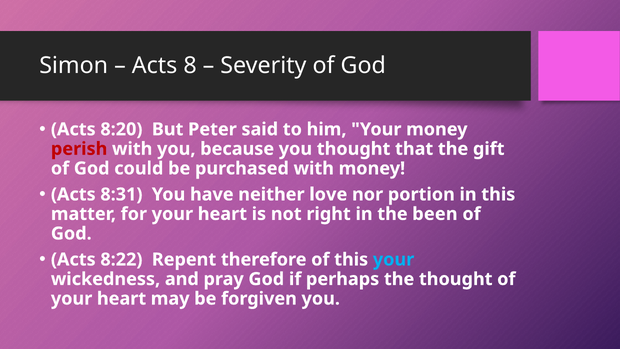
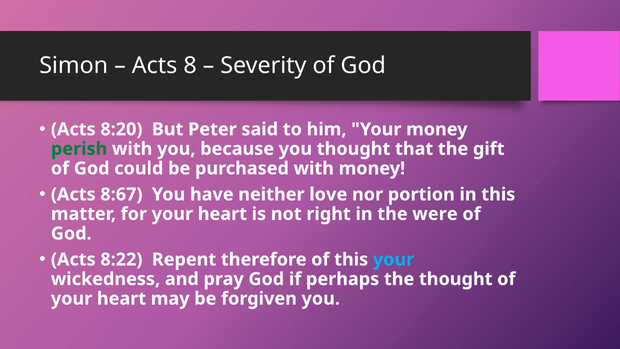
perish colour: red -> green (79, 149)
8:31: 8:31 -> 8:67 (121, 194)
been: been -> were (435, 214)
